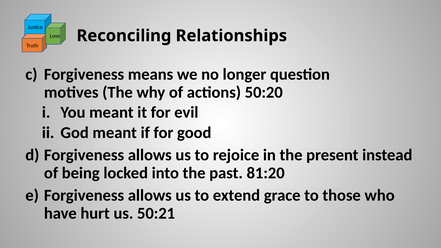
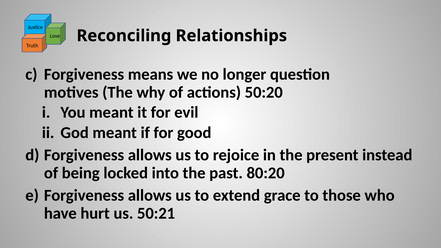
81:20: 81:20 -> 80:20 (266, 173)
